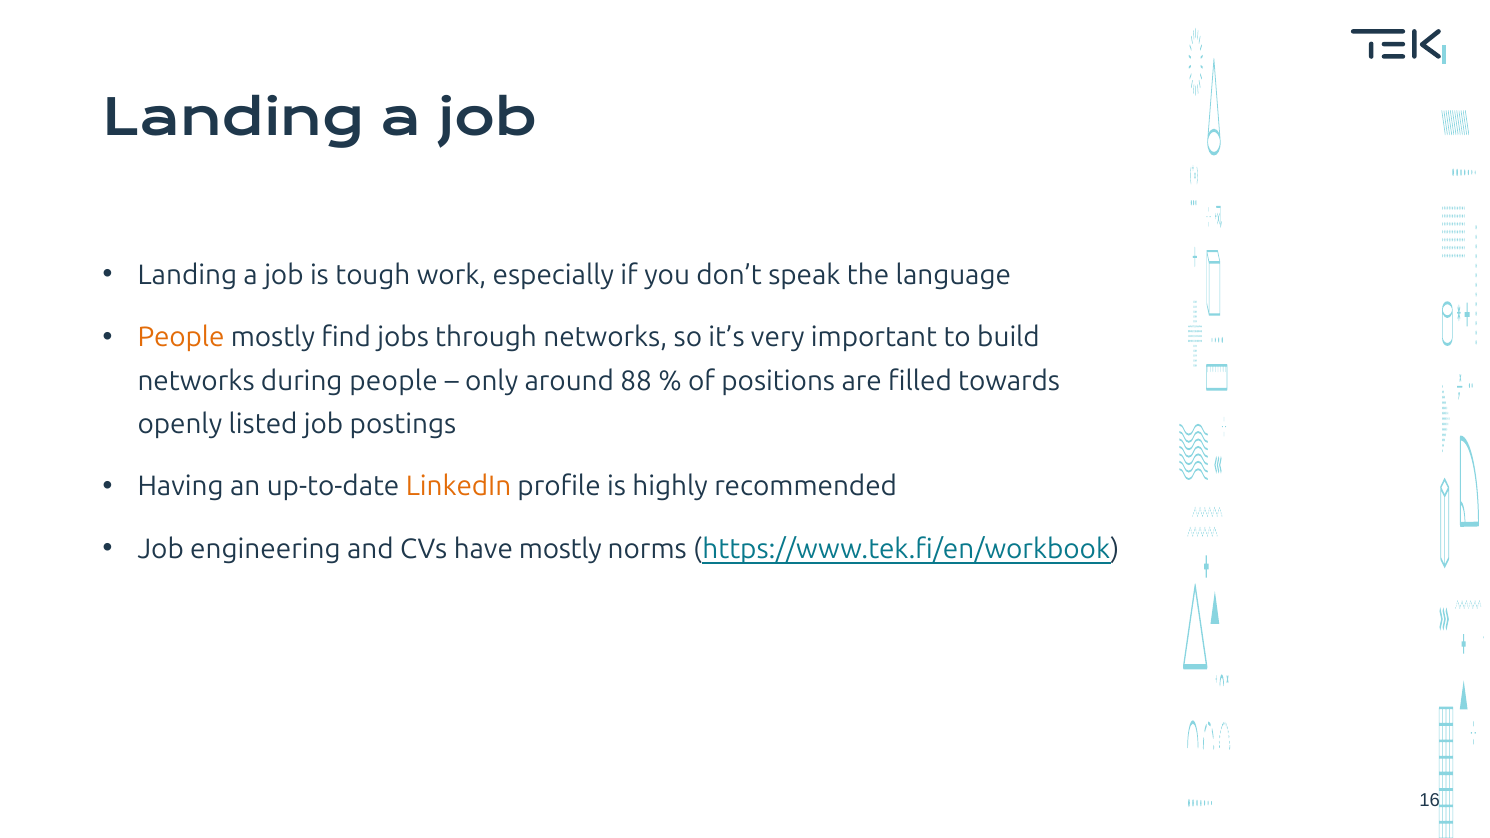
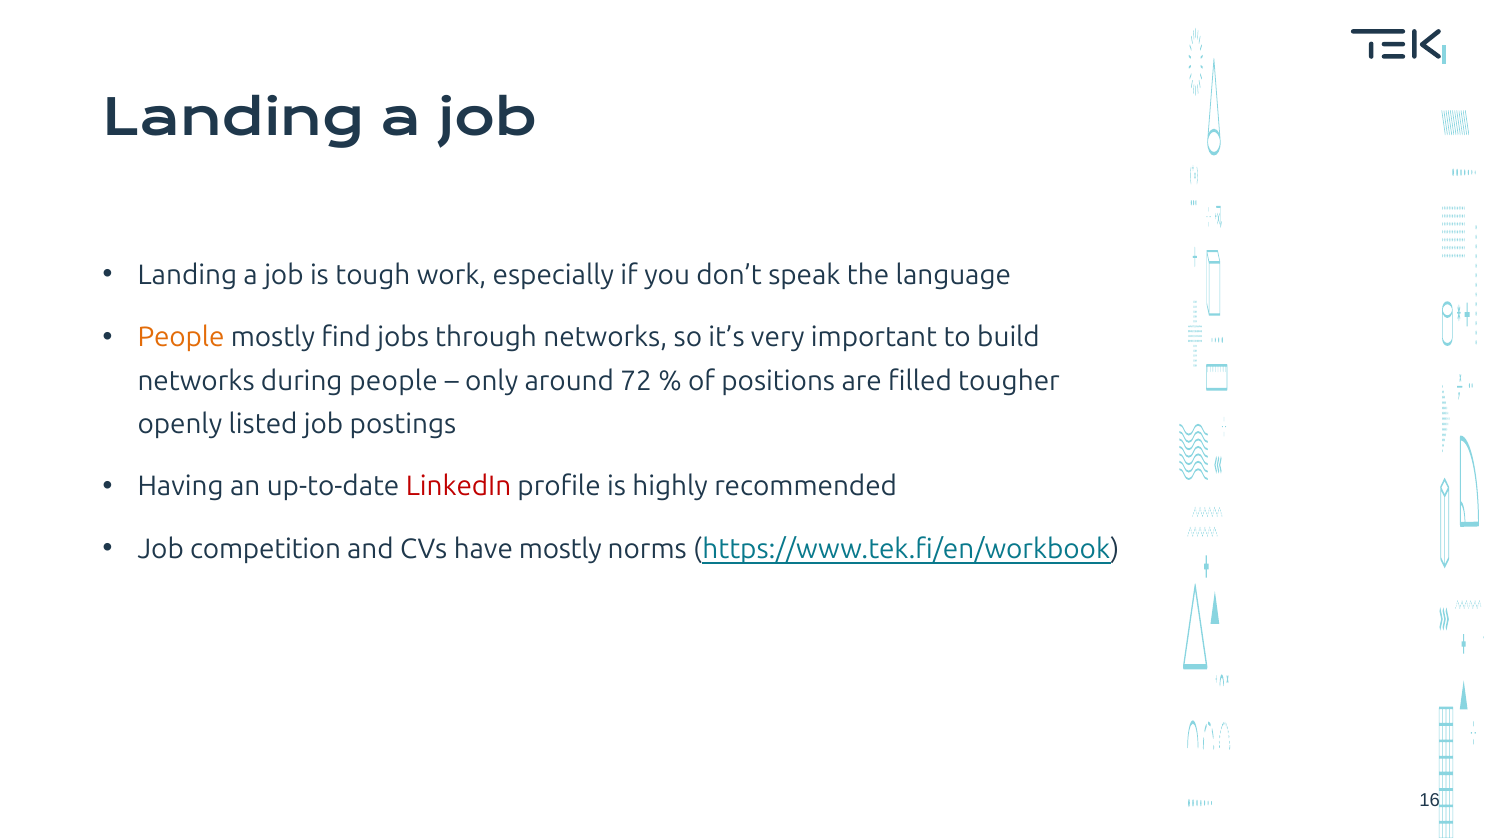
88: 88 -> 72 (636, 381)
towards: towards -> tougher (1009, 381)
LinkedIn colour: orange -> red (459, 487)
engineering: engineering -> competition (266, 549)
